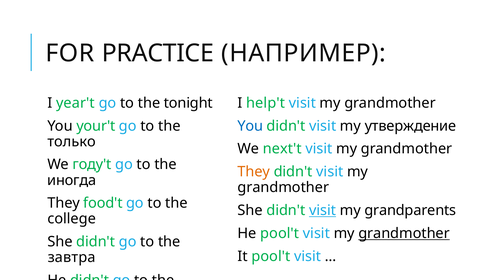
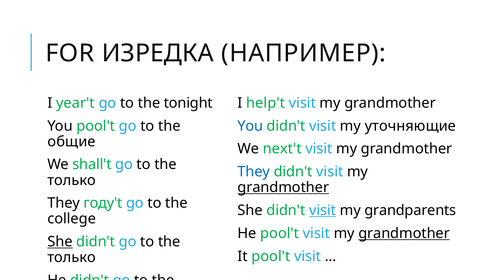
PRACTICE: PRACTICE -> ИЗРЕДКА (158, 53)
You your't: your't -> pool't (96, 126)
утверждение: утверждение -> уточняющие (410, 126)
только: только -> общие (72, 142)
году't: году't -> shall't (92, 165)
They colour: orange -> blue (254, 172)
иногда: иногда -> только (72, 180)
grandmother underline: none -> present (283, 188)
food't: food't -> году't (103, 203)
She underline: none -> present (60, 242)
завтра: завтра -> только (72, 258)
